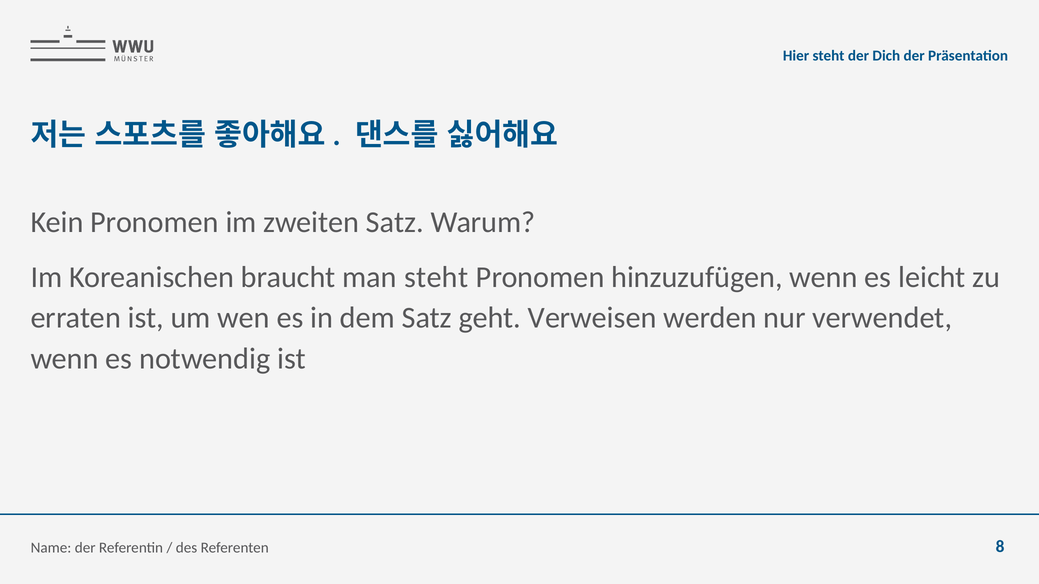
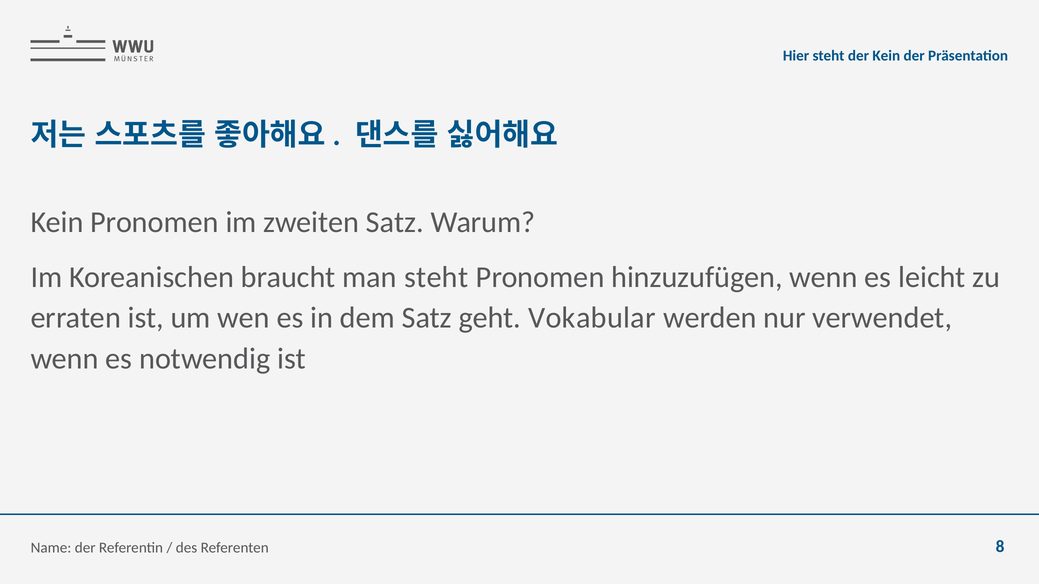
der Dich: Dich -> Kein (886, 56)
Verweisen: Verweisen -> Vokabular (592, 318)
